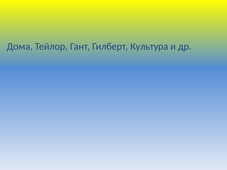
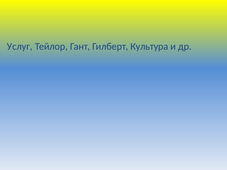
Дома: Дома -> Услуг (20, 47)
